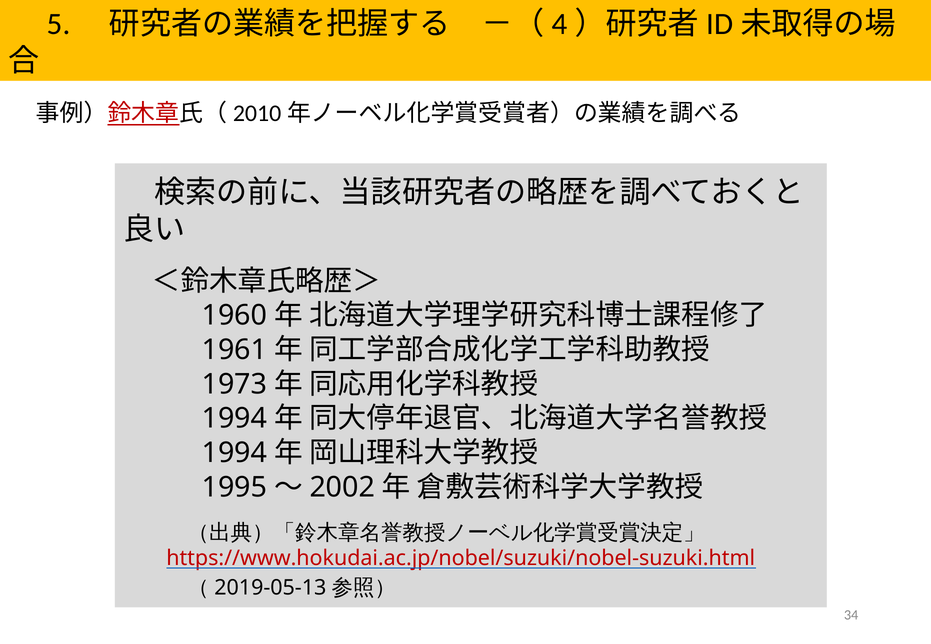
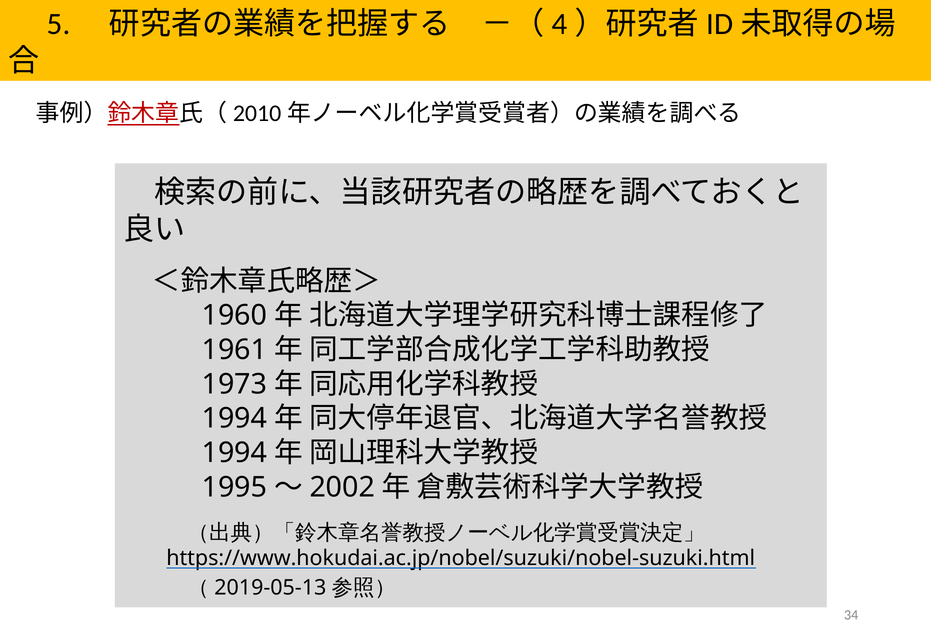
https://www.hokudai.ac.jp/nobel/suzuki/nobel-suzuki.html colour: red -> black (461, 559)
